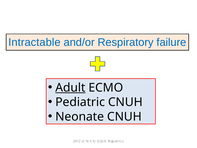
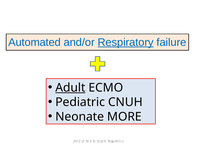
Intractable: Intractable -> Automated (35, 42)
Respiratory underline: none -> present (126, 42)
Neonate CNUH: CNUH -> MORE (124, 116)
